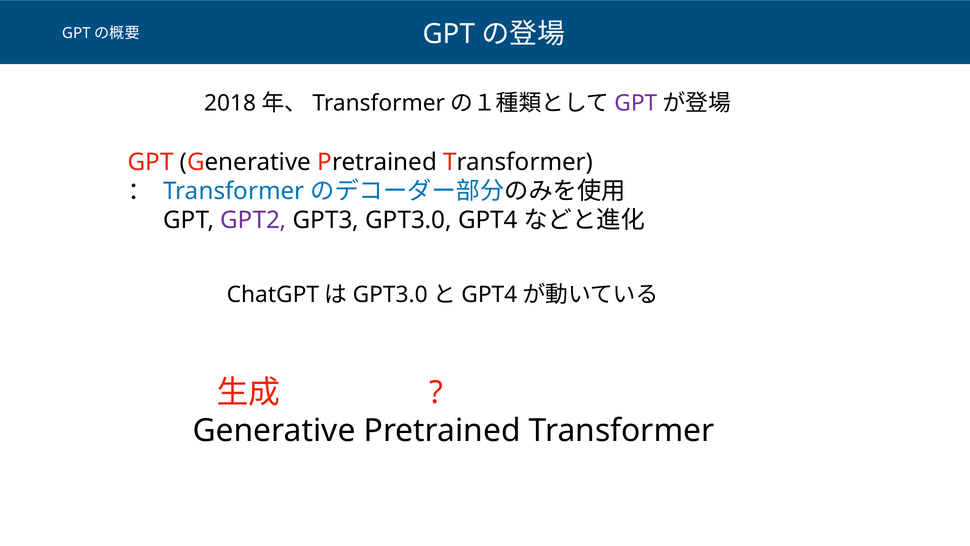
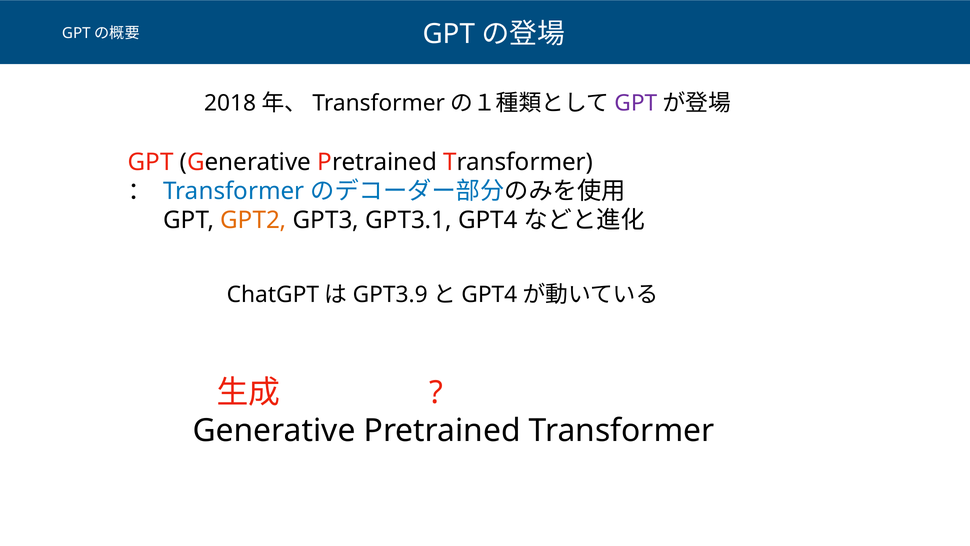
GPT2 colour: purple -> orange (253, 220)
GPT3 GPT3.0: GPT3.0 -> GPT3.1 (408, 220)
GPT3.0: GPT3.0 -> GPT3.9 (390, 295)
